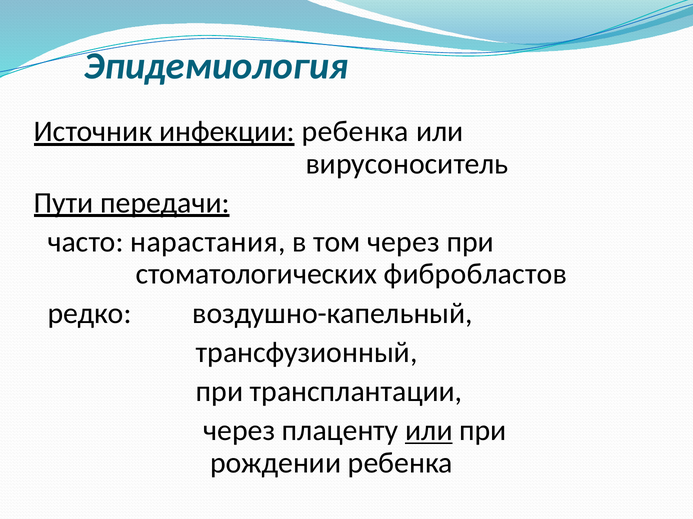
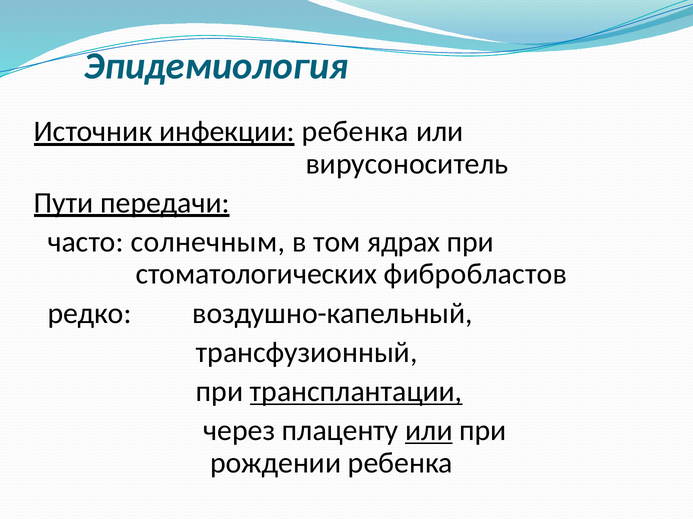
нарастания: нарастания -> солнечным (208, 242)
том через: через -> ядрах (404, 242)
трансплантации underline: none -> present (356, 392)
